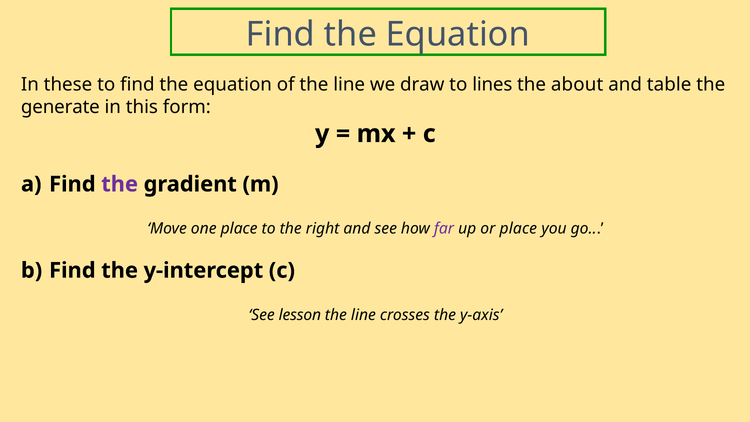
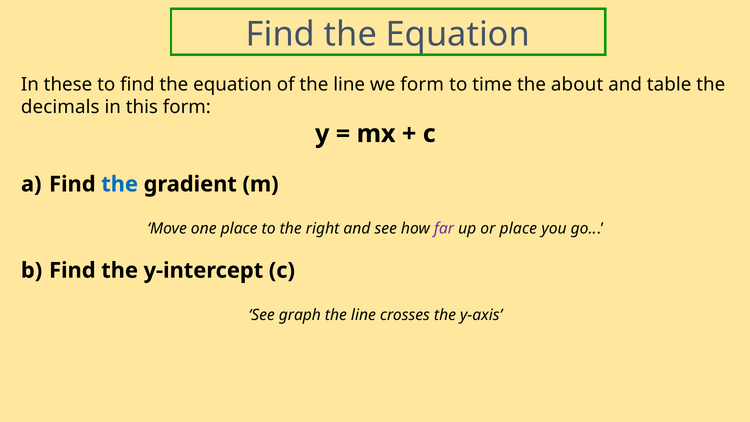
we draw: draw -> form (422, 85)
lines: lines -> time (492, 85)
generate: generate -> decimals (60, 107)
the colour: purple -> blue (120, 184)
lesson: lesson -> graph (300, 315)
